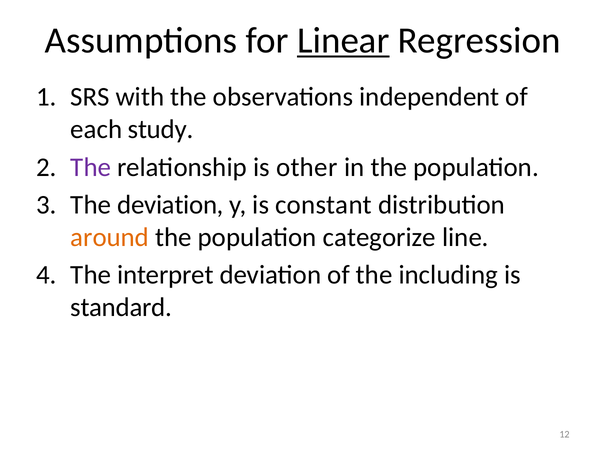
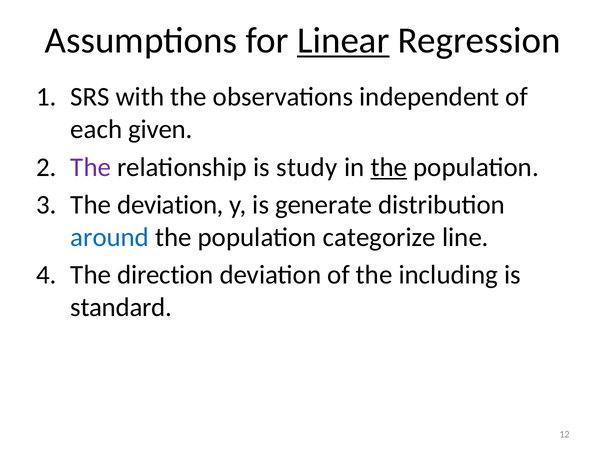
study: study -> given (161, 129)
other: other -> study (307, 167)
the underline: none -> present (389, 167)
constant: constant -> generate (324, 205)
around colour: orange -> blue (110, 237)
interpret: interpret -> direction (165, 275)
